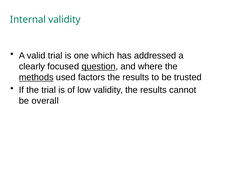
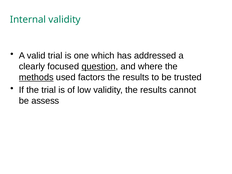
overall: overall -> assess (45, 101)
